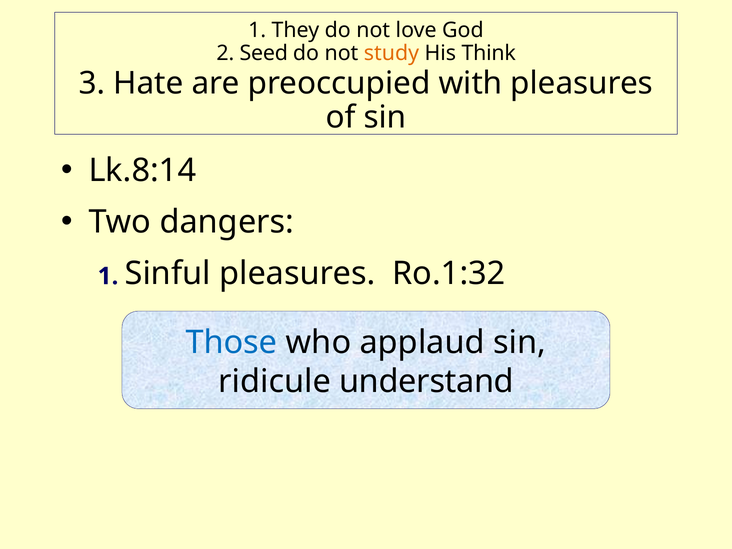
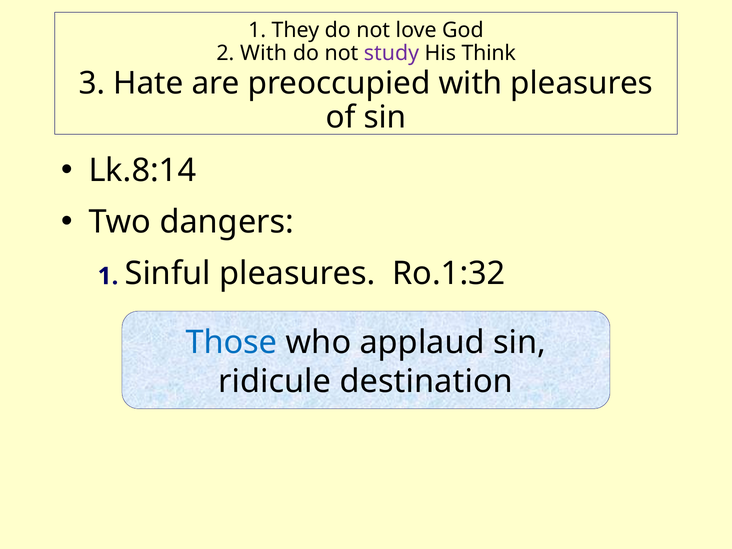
2 Seed: Seed -> With (264, 53)
study colour: orange -> purple (391, 53)
understand: understand -> destination (426, 382)
